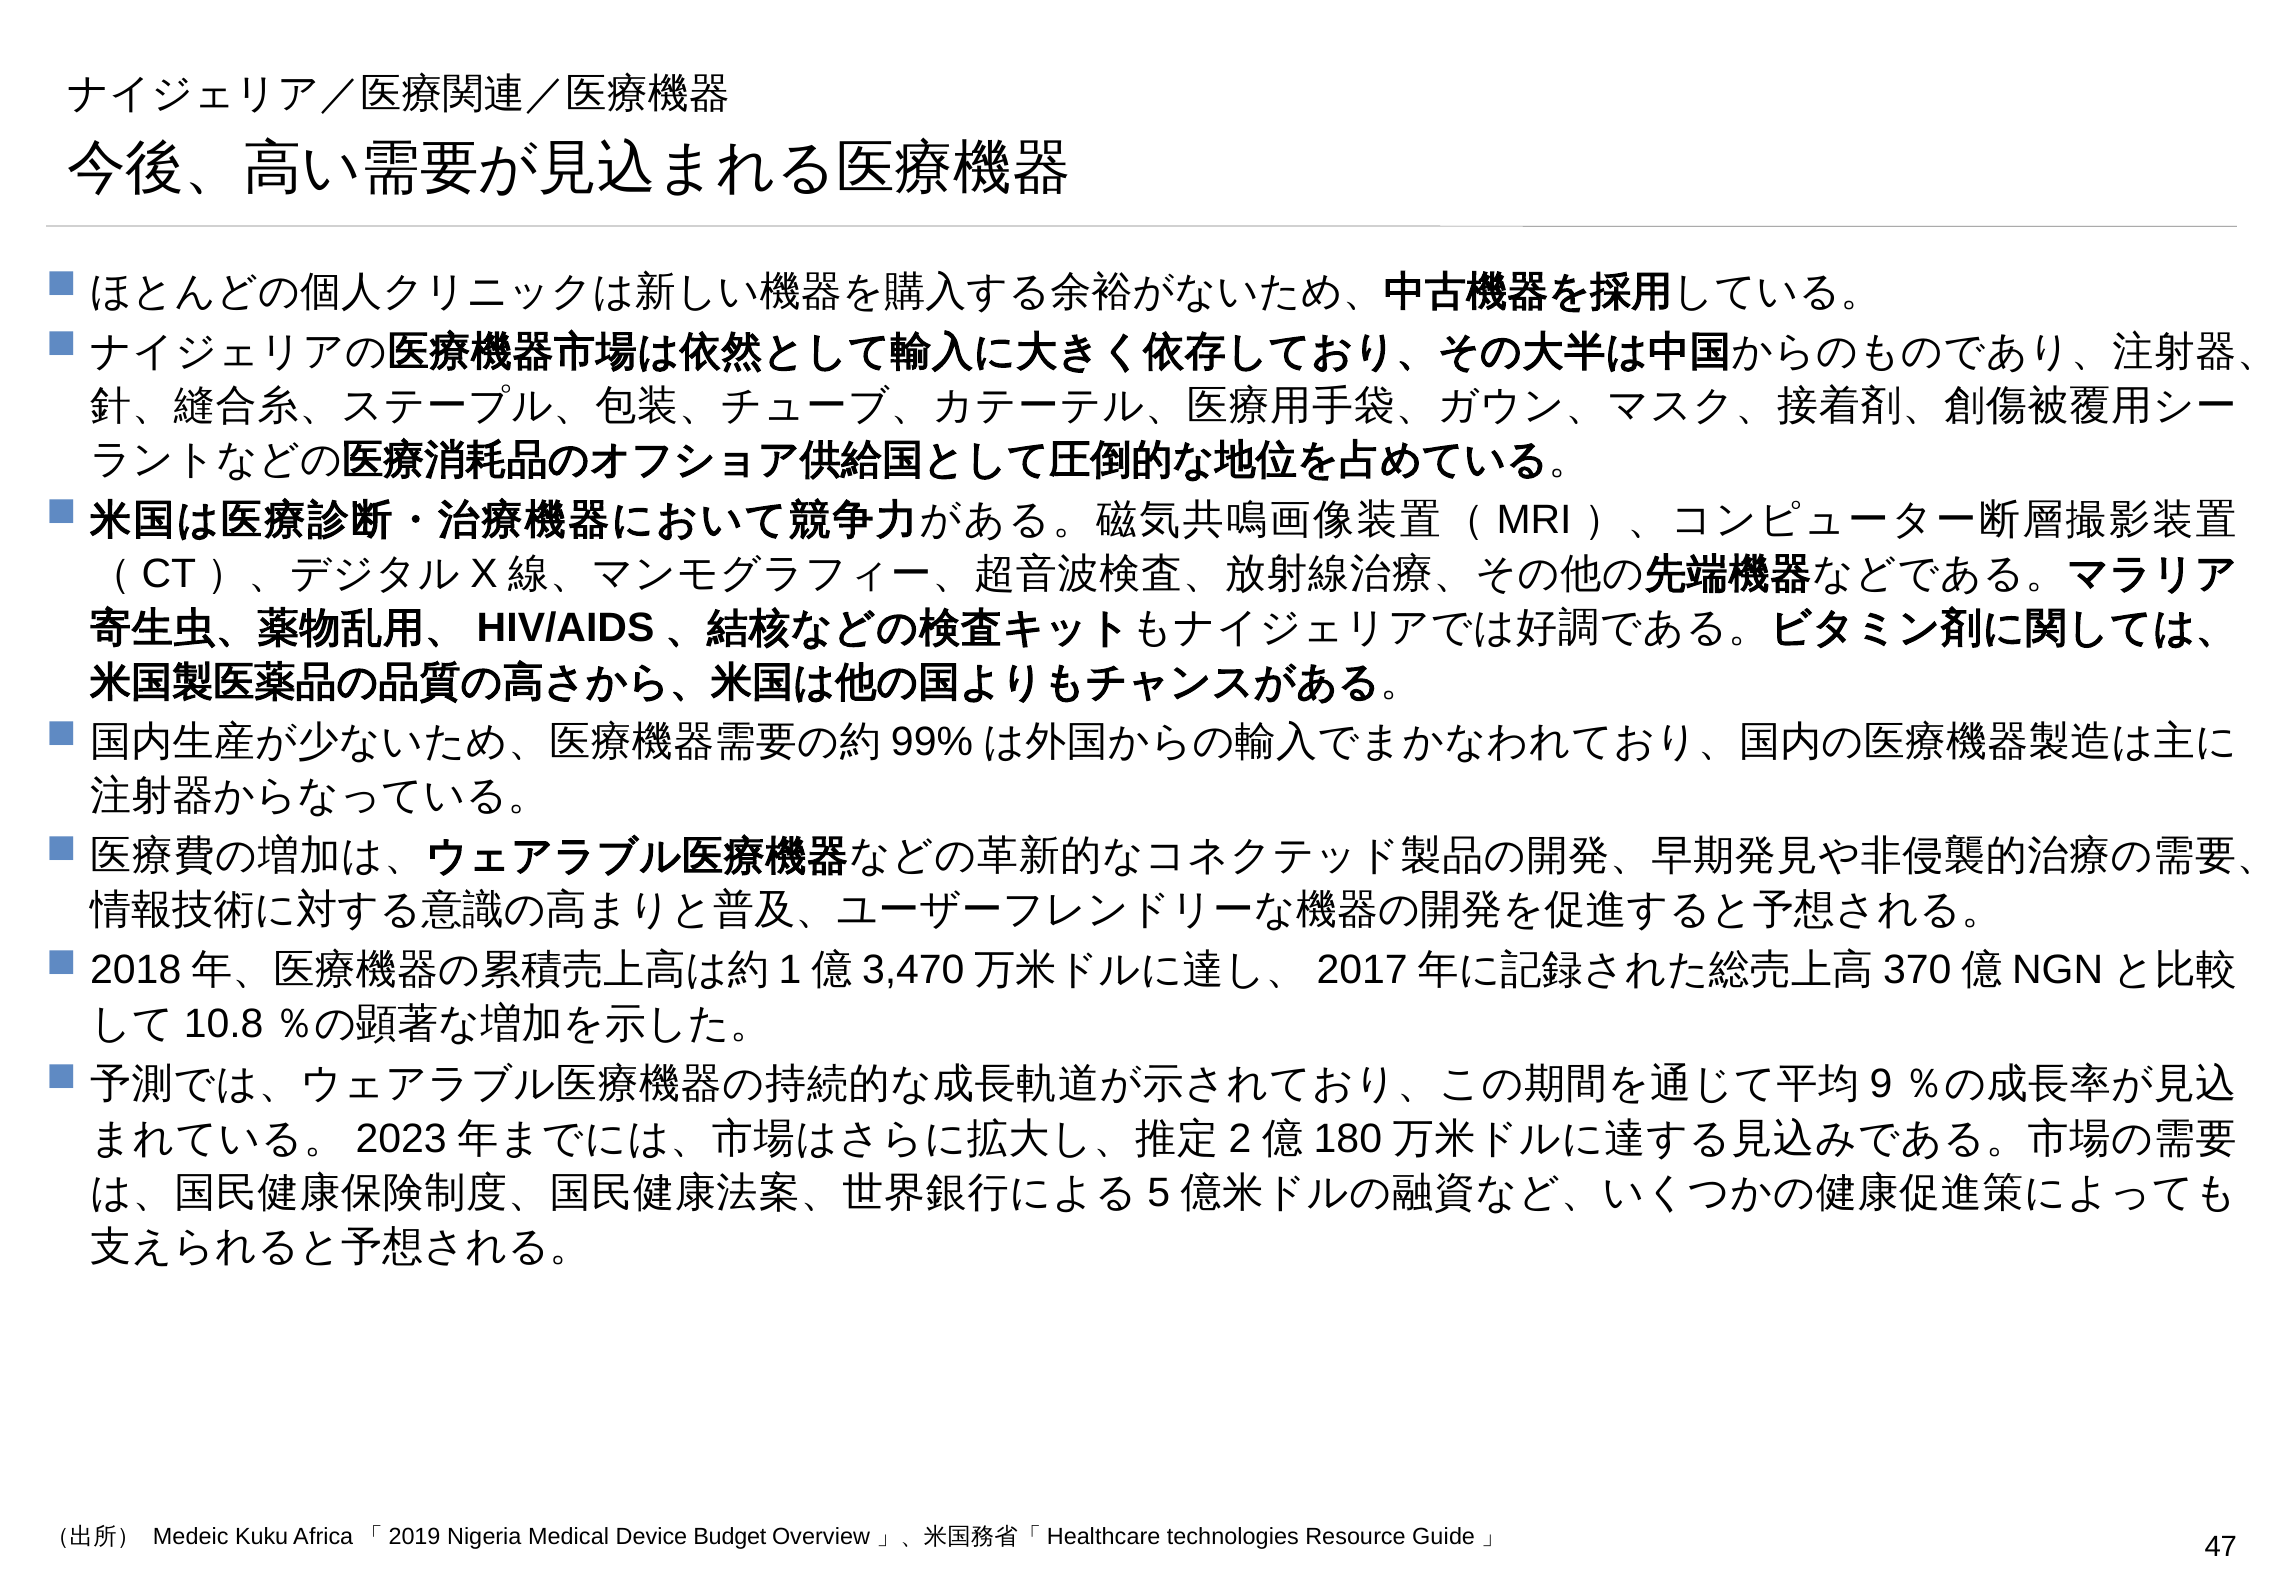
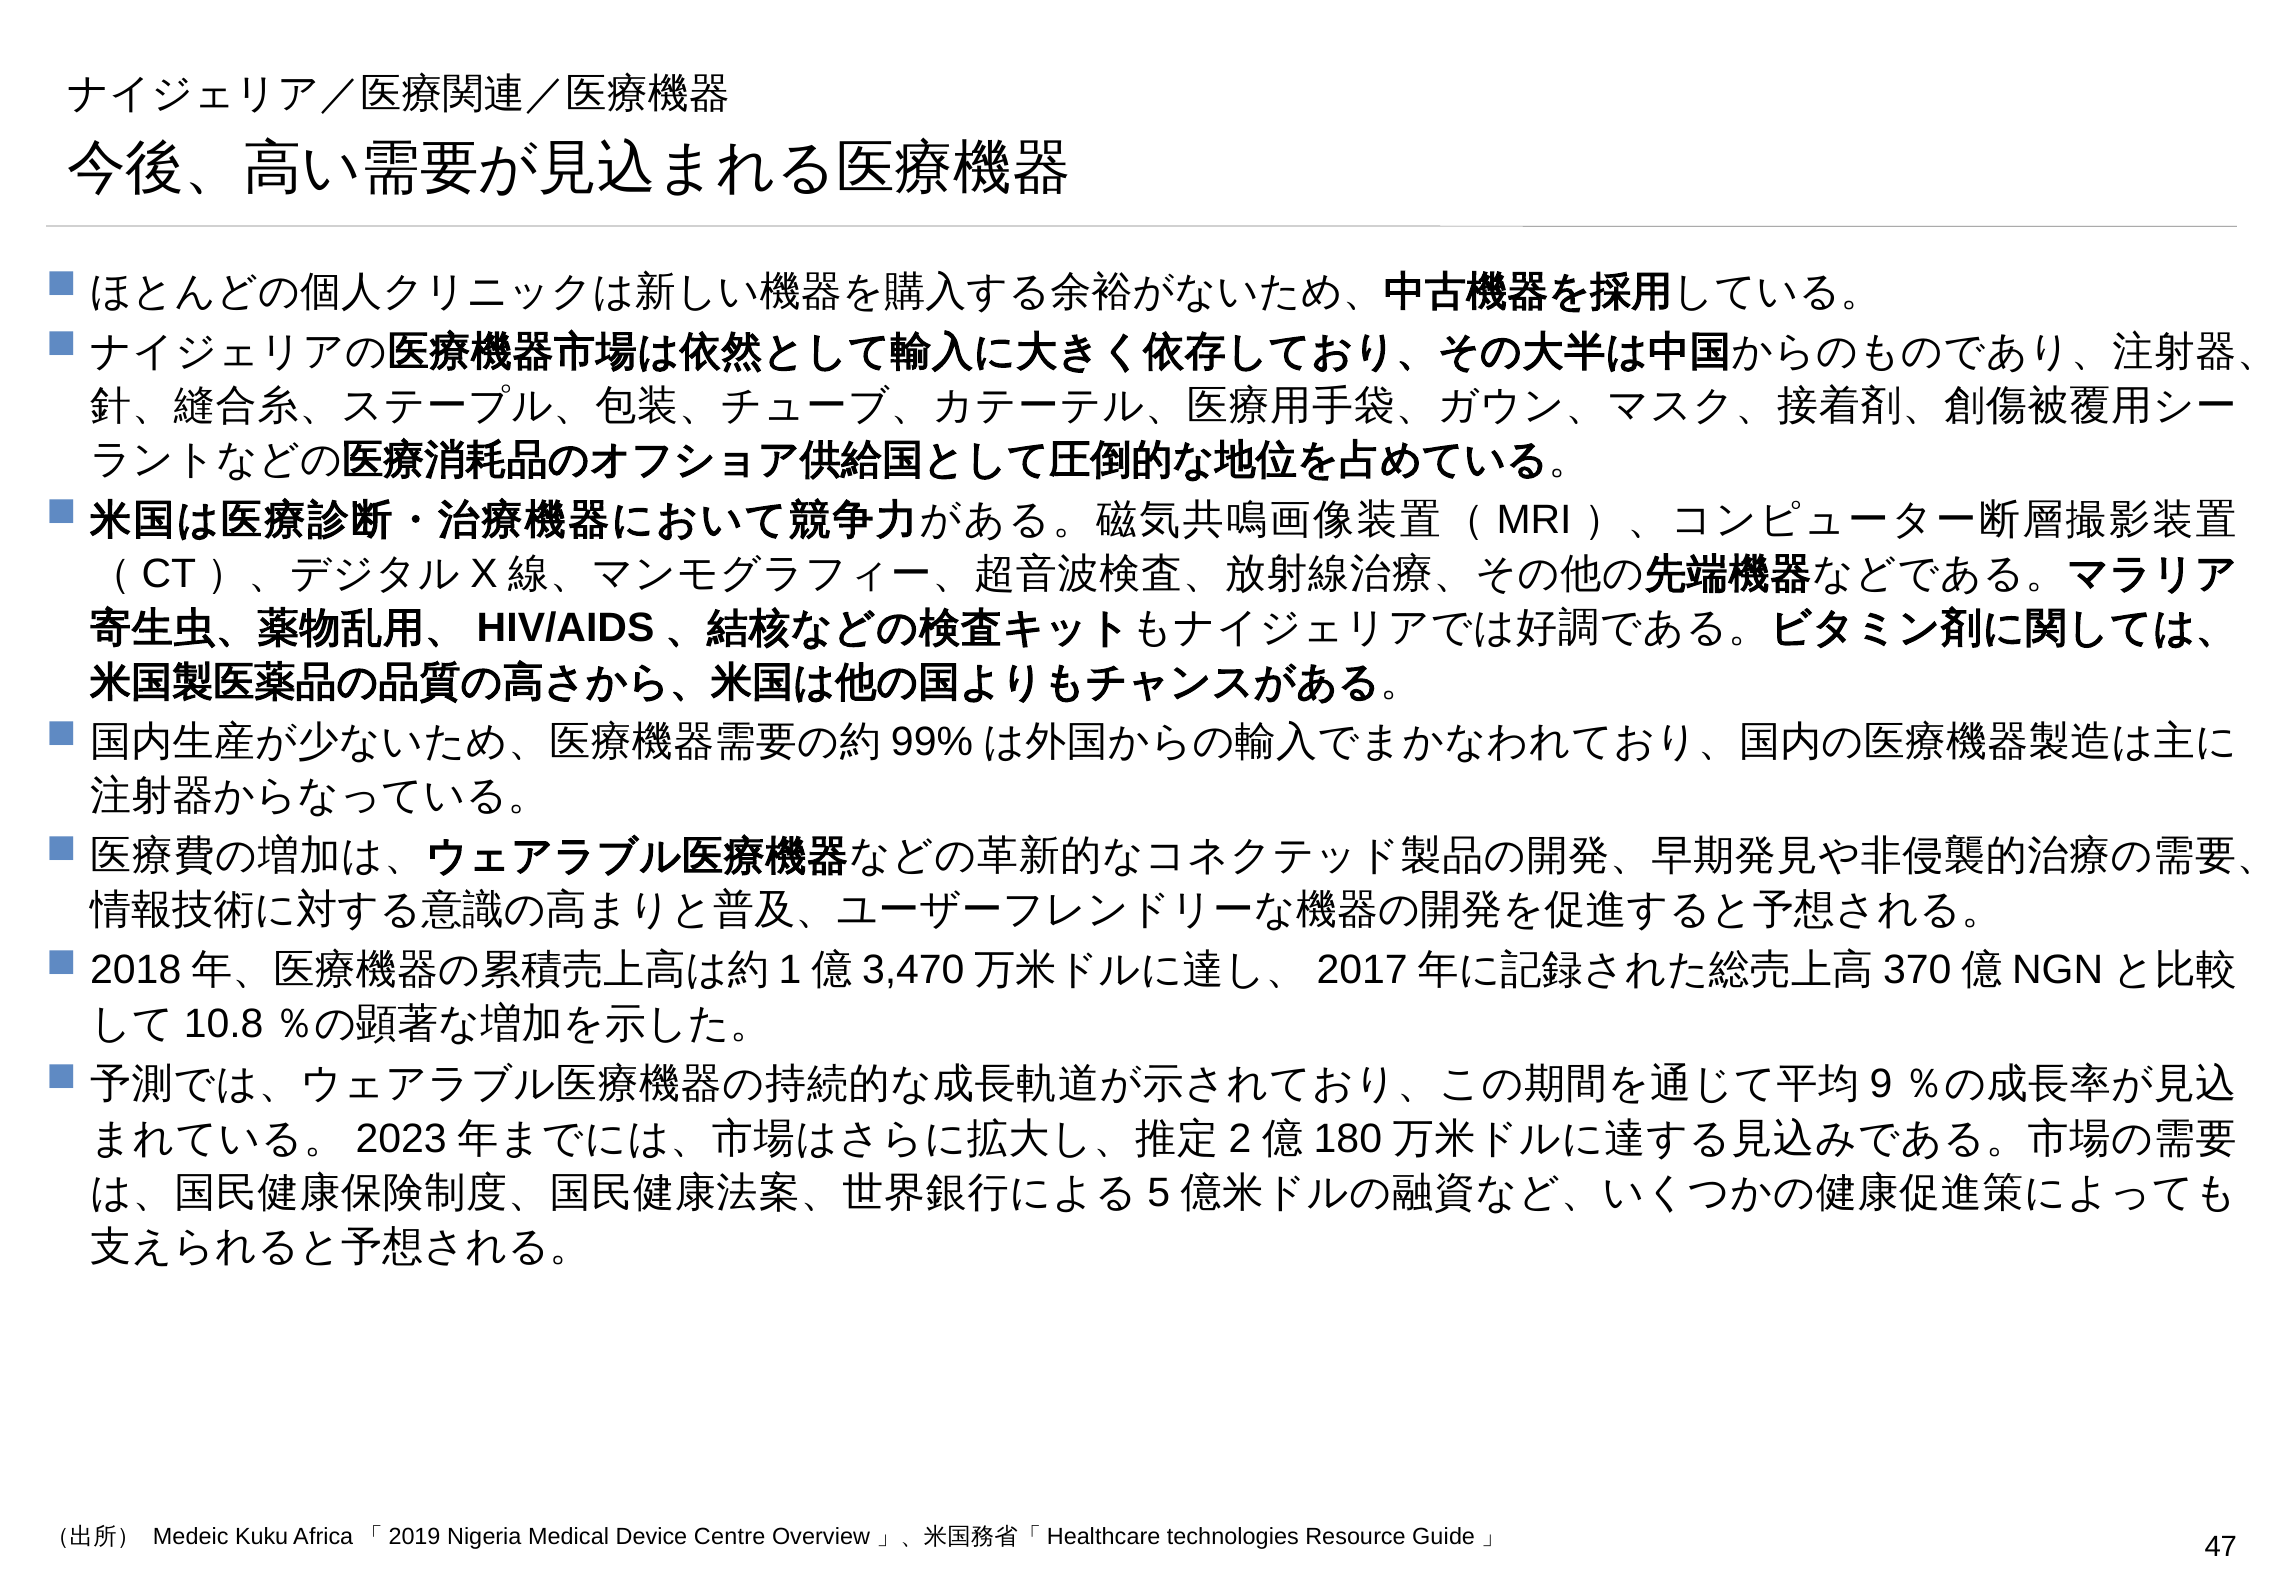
Budget: Budget -> Centre (730, 1536)
